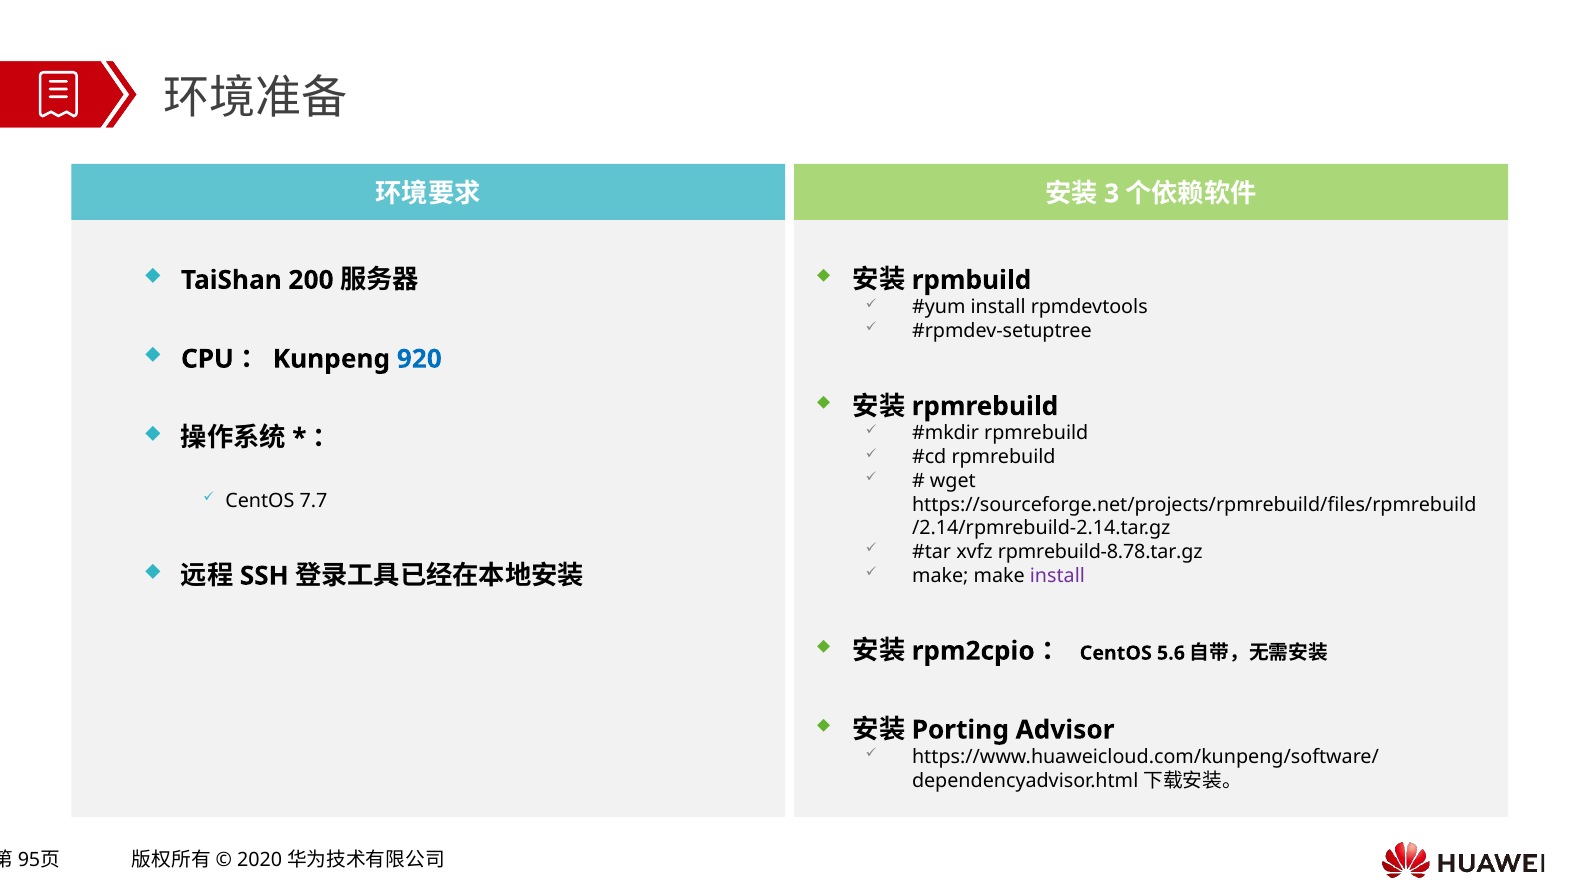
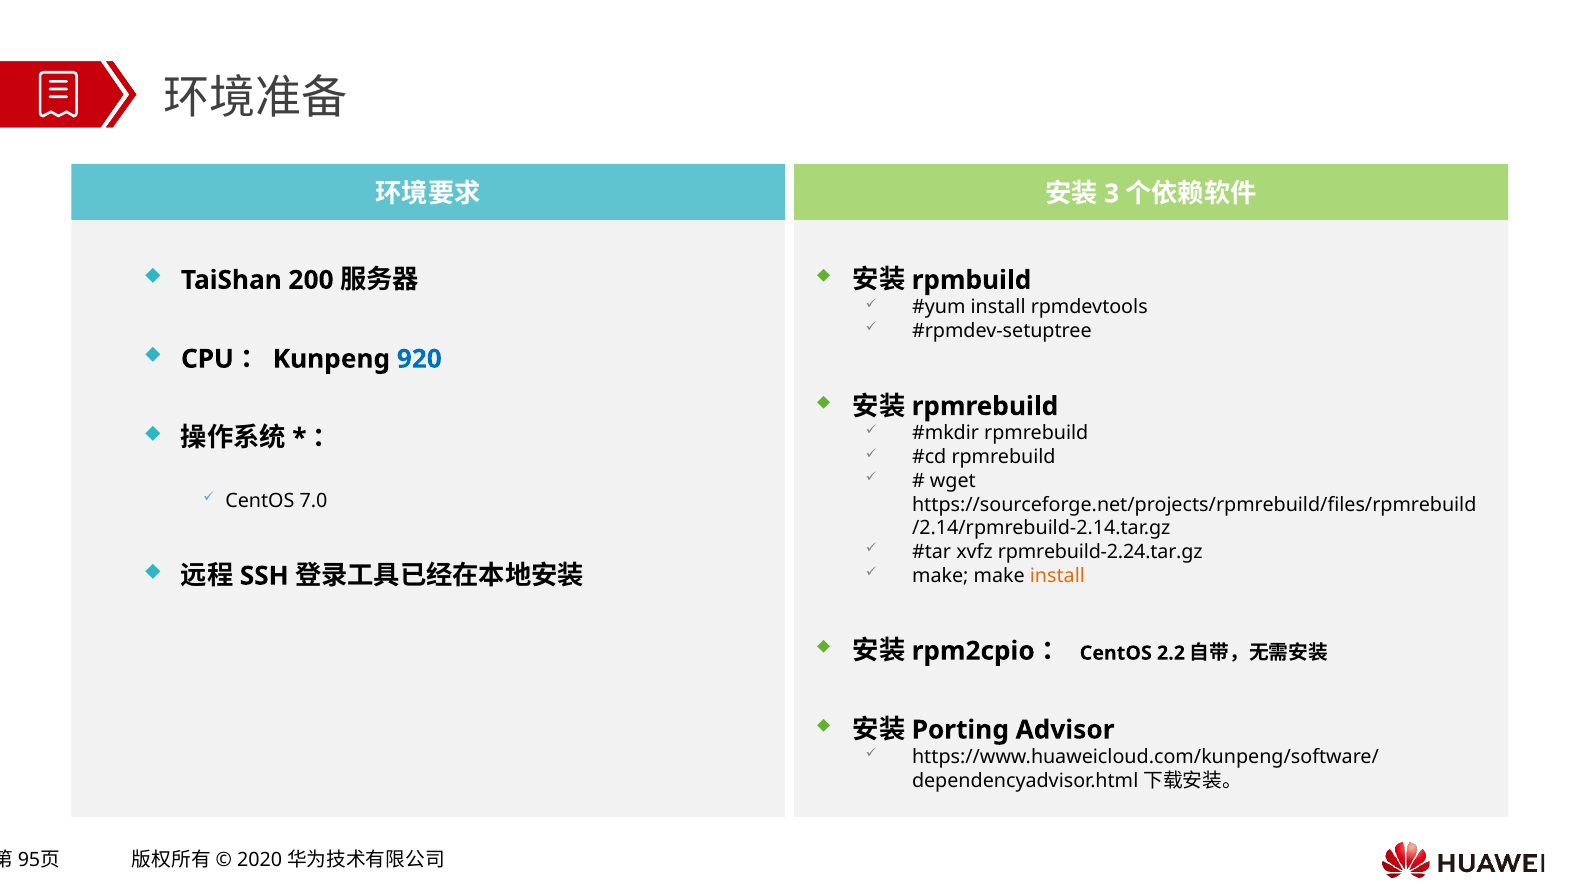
7.7: 7.7 -> 7.0 (313, 501)
rpmrebuild-8.78.tar.gz: rpmrebuild-8.78.tar.gz -> rpmrebuild-2.24.tar.gz (1100, 552)
install colour: purple -> orange (1057, 576)
5.6: 5.6 -> 2.2 (1171, 653)
